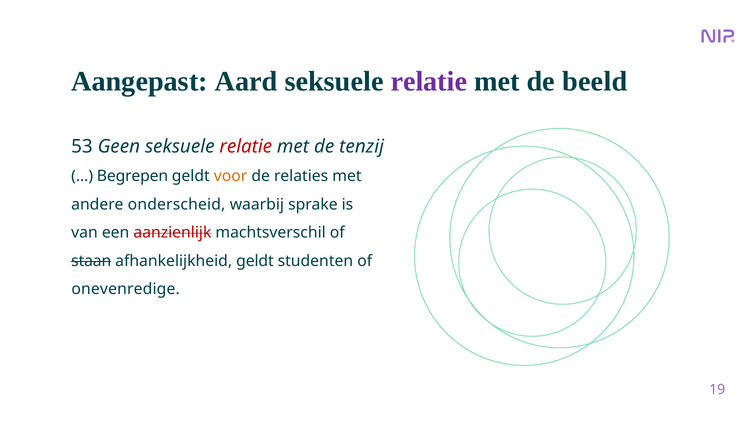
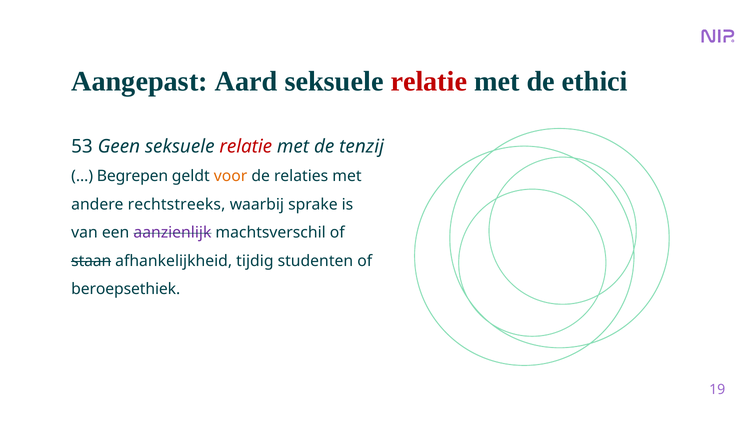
relatie colour: purple -> red (429, 82)
beeld: beeld -> ethici (595, 82)
onderscheid: onderscheid -> rechtstreeks (177, 205)
aanzienlijk colour: red -> purple (172, 233)
afhankelijkheid geldt: geldt -> tijdig (255, 261)
onevenredige: onevenredige -> beroepsethiek (126, 289)
